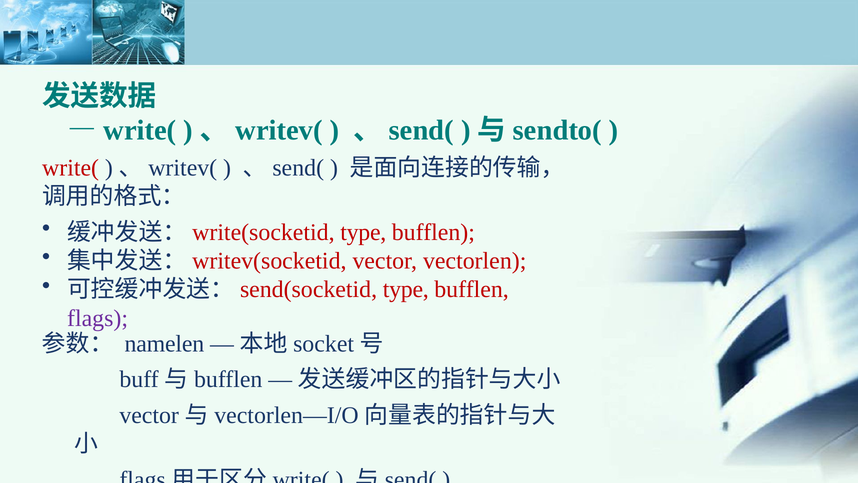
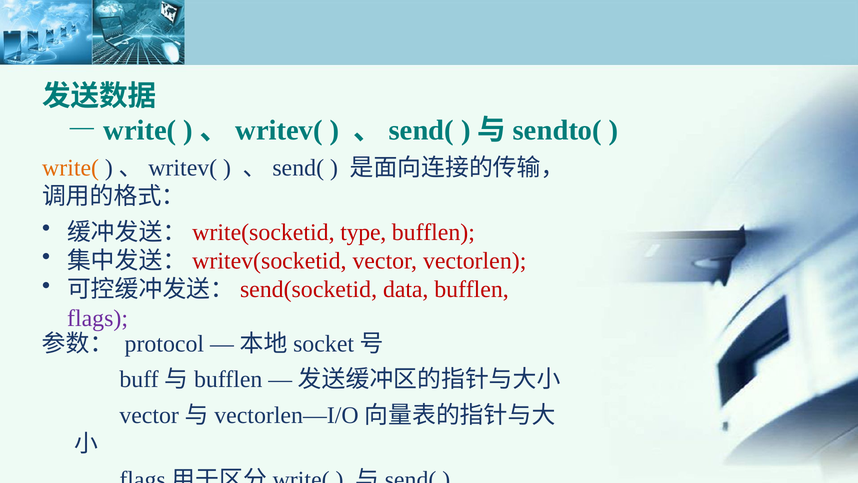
write( colour: red -> orange (71, 168)
type: type -> data (406, 289)
namelen: namelen -> protocol (164, 344)
